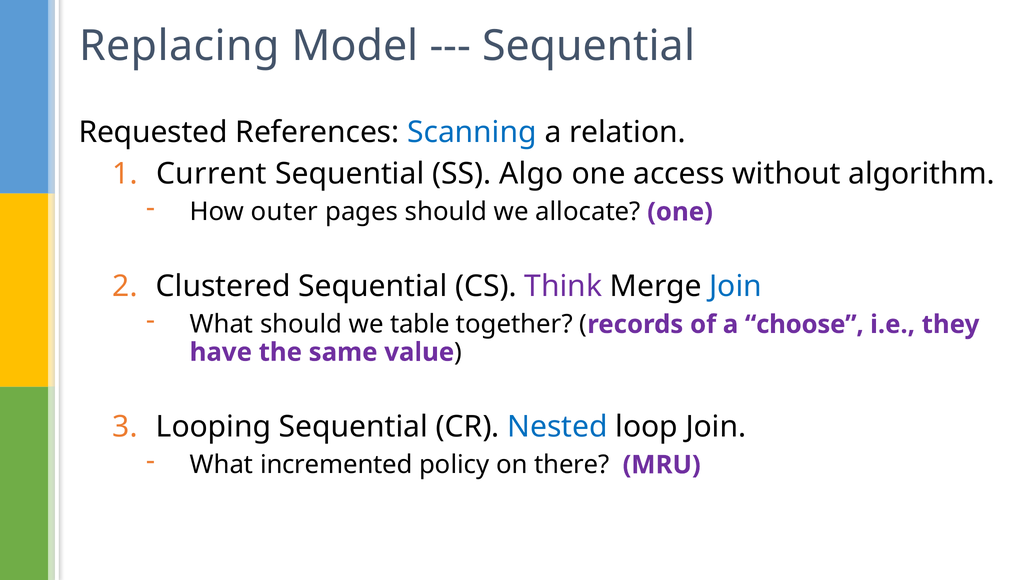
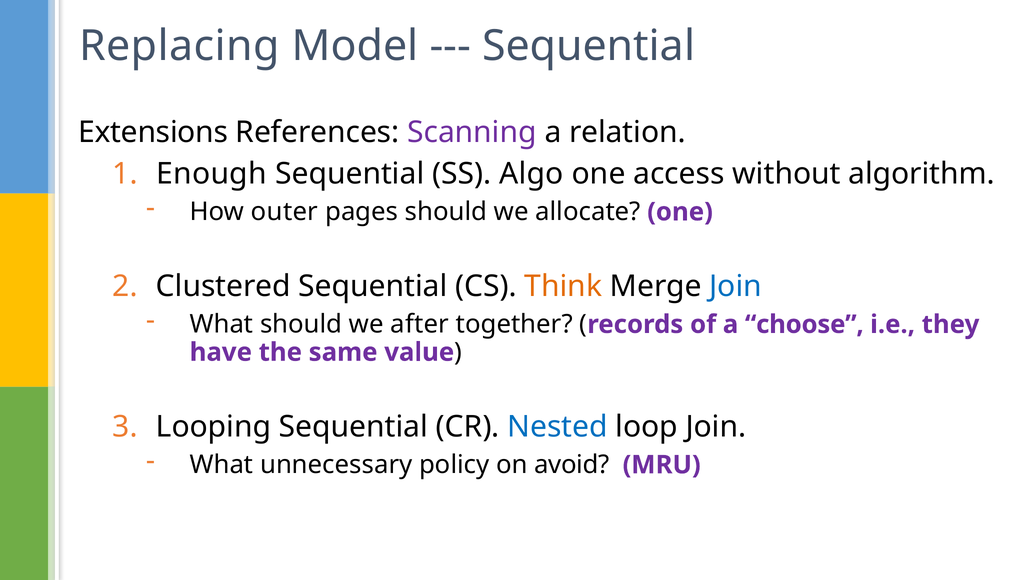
Requested: Requested -> Extensions (153, 133)
Scanning colour: blue -> purple (472, 133)
Current: Current -> Enough (211, 174)
Think colour: purple -> orange (563, 286)
table: table -> after (420, 324)
incremented: incremented -> unnecessary (336, 465)
there: there -> avoid (572, 465)
